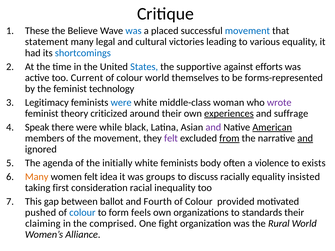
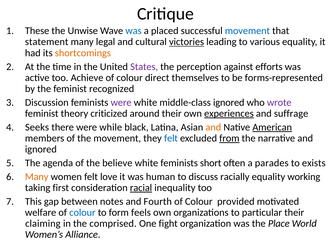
Believe: Believe -> Unwise (83, 31)
victories underline: none -> present (187, 42)
shortcomings colour: blue -> orange (83, 53)
States colour: blue -> purple (144, 67)
supportive: supportive -> perception (199, 67)
Current: Current -> Achieve (87, 78)
colour world: world -> direct (157, 78)
technology: technology -> recognized (112, 89)
Legitimacy: Legitimacy -> Discussion (47, 103)
were colour: blue -> purple (121, 103)
middle-class woman: woman -> ignored (229, 103)
Speak: Speak -> Seeks (37, 127)
and colour: purple -> orange (213, 127)
felt colour: purple -> blue (171, 138)
and underline: present -> none (305, 138)
initially: initially -> believe (117, 163)
body: body -> short (211, 163)
violence: violence -> parades (272, 163)
idea: idea -> love (109, 177)
groups: groups -> human (161, 177)
insisted: insisted -> working (304, 177)
racial underline: none -> present (141, 188)
ballot: ballot -> notes (112, 202)
pushed: pushed -> welfare (41, 213)
standards: standards -> particular (262, 213)
Rural: Rural -> Place (279, 224)
